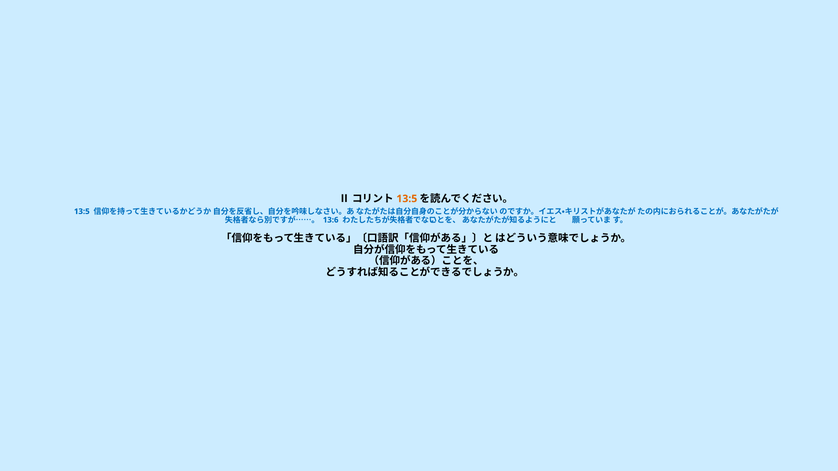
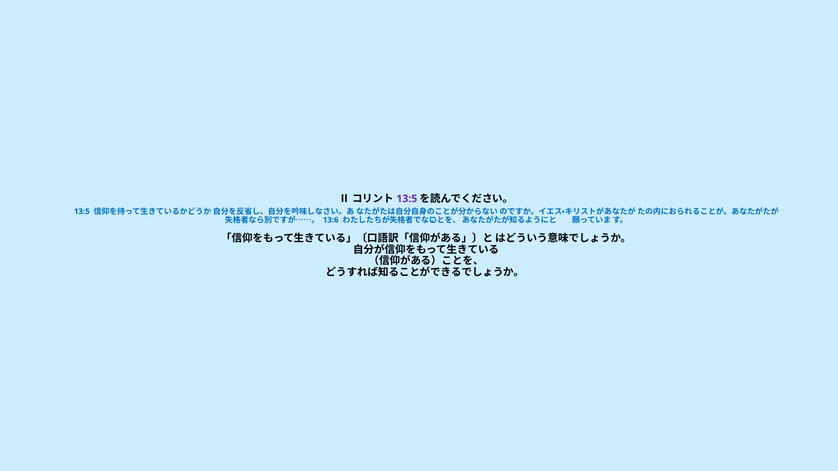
13:5 colour: orange -> purple (407, 199)
